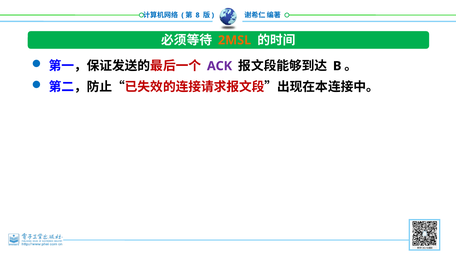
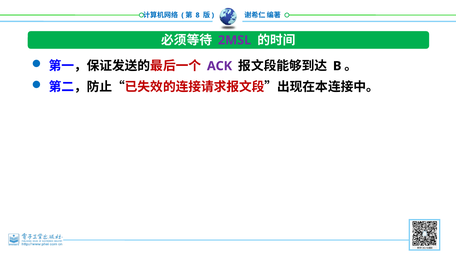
2MSL colour: orange -> purple (235, 40)
